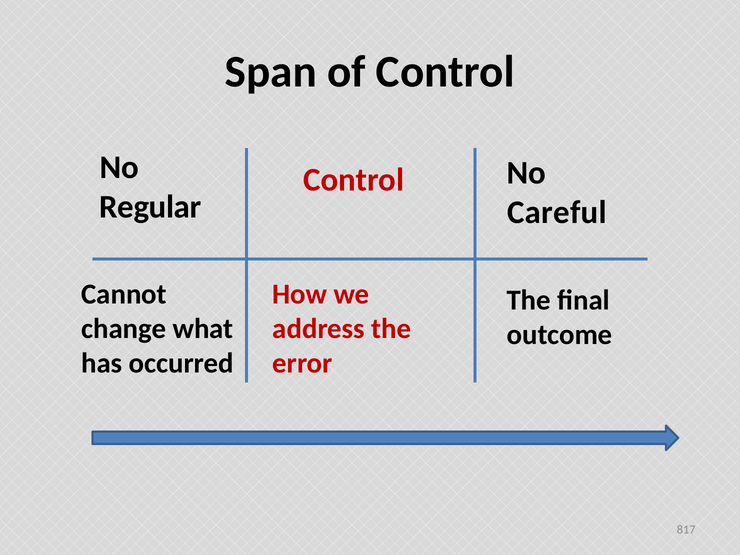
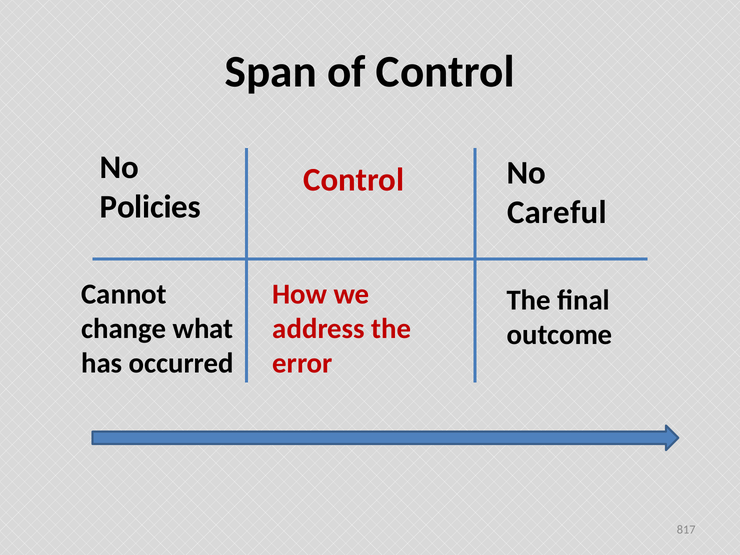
Regular: Regular -> Policies (150, 207)
